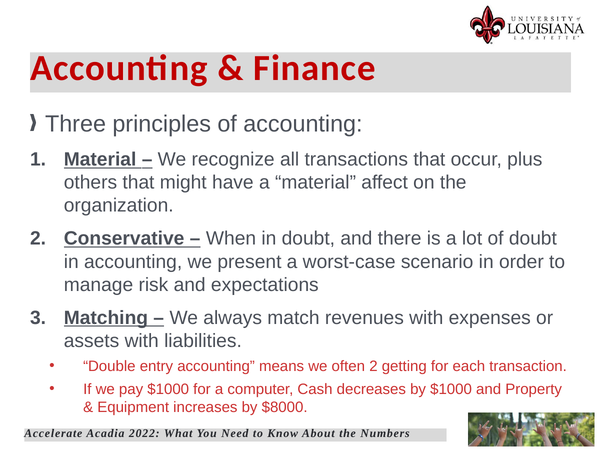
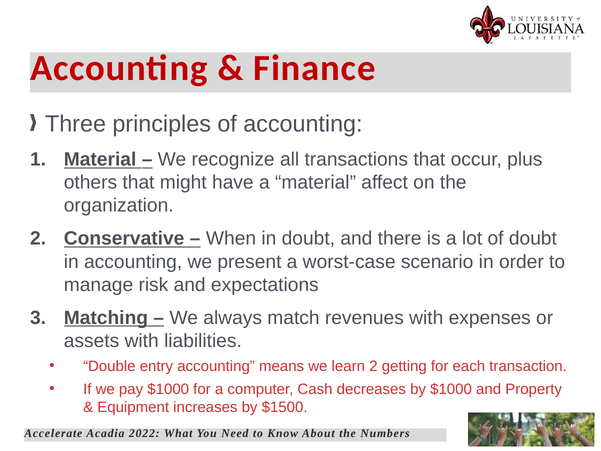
often: often -> learn (348, 366)
$8000: $8000 -> $1500 (285, 407)
